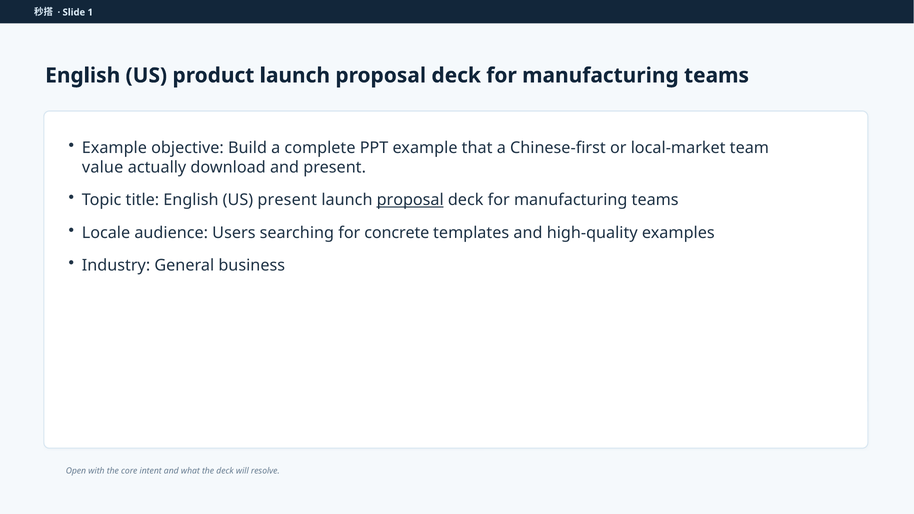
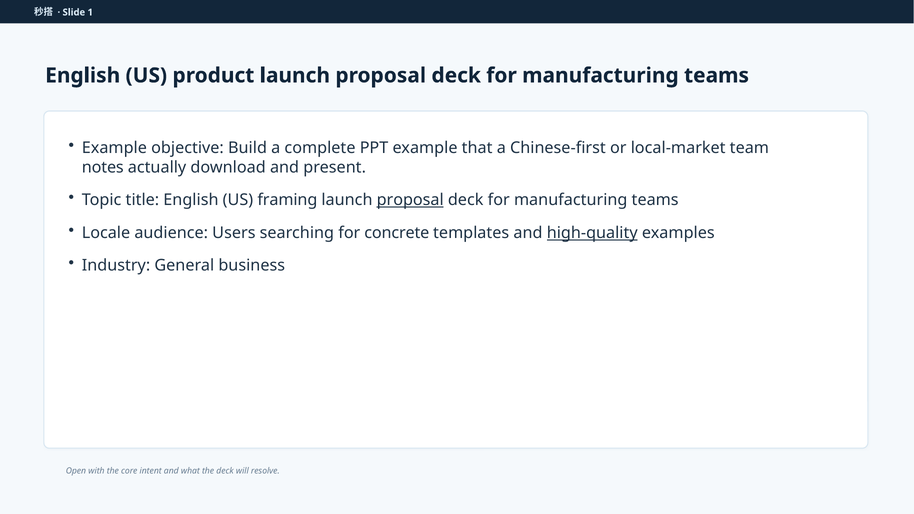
value: value -> notes (103, 167)
US present: present -> framing (287, 200)
high-quality underline: none -> present (592, 233)
